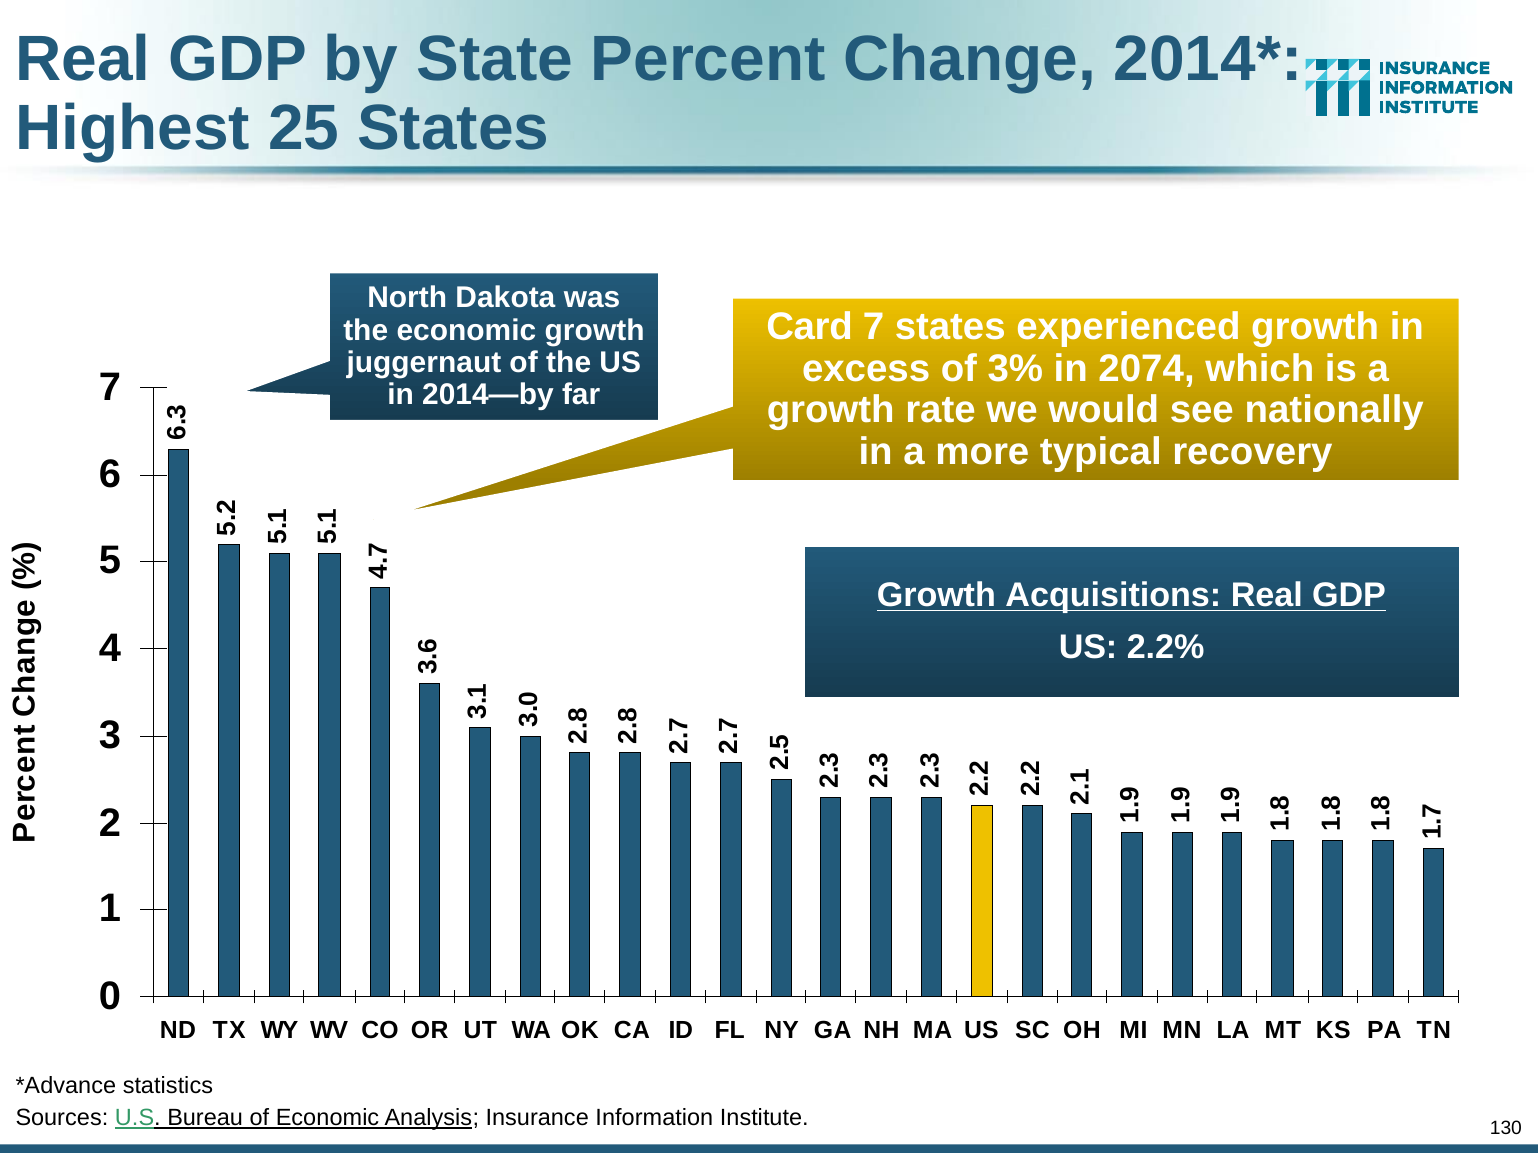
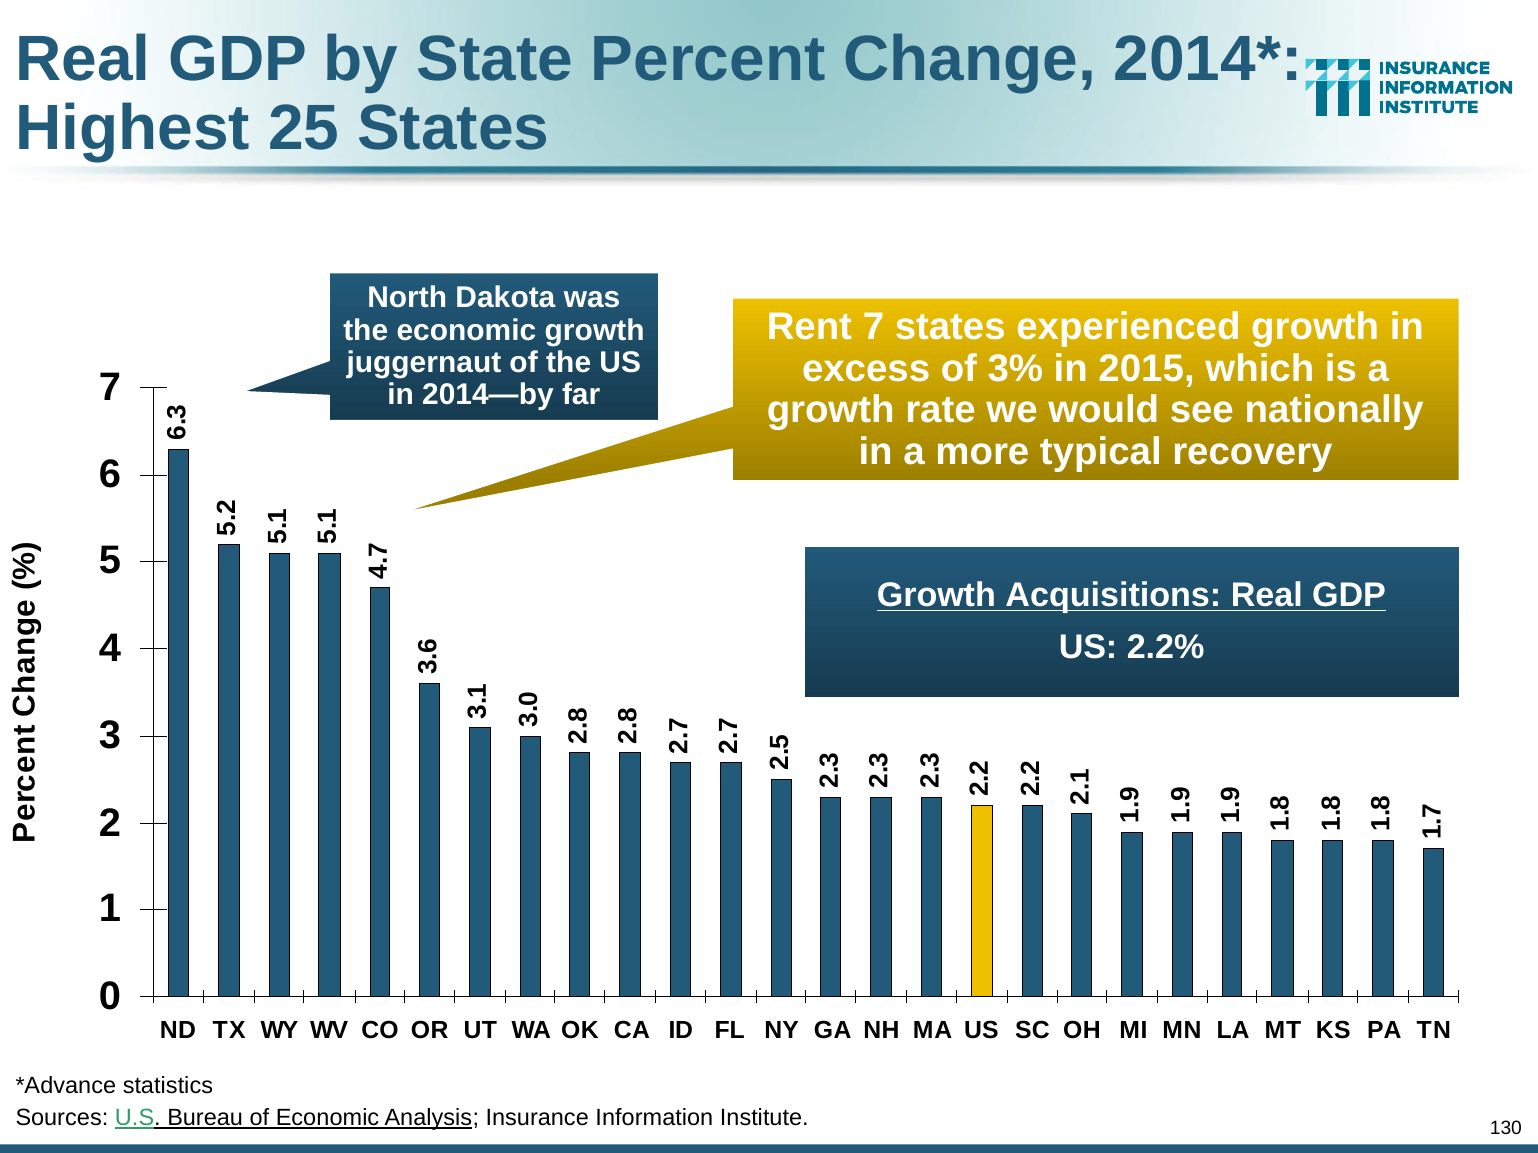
Card: Card -> Rent (809, 327)
2074: 2074 -> 2015 (1147, 368)
